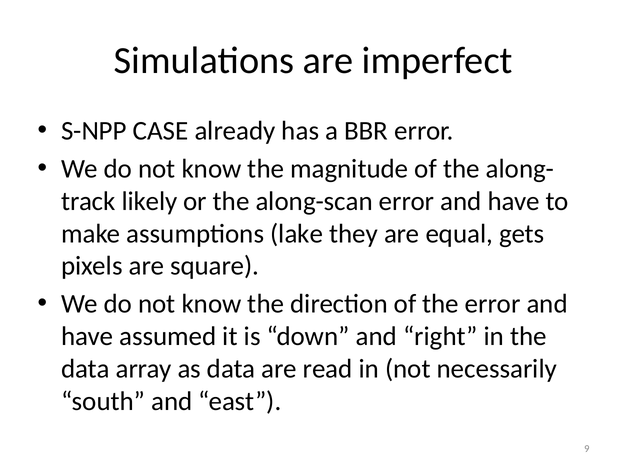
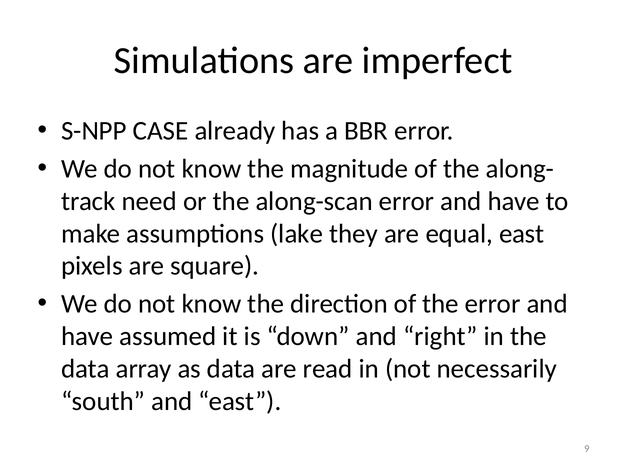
likely: likely -> need (149, 201)
equal gets: gets -> east (522, 234)
